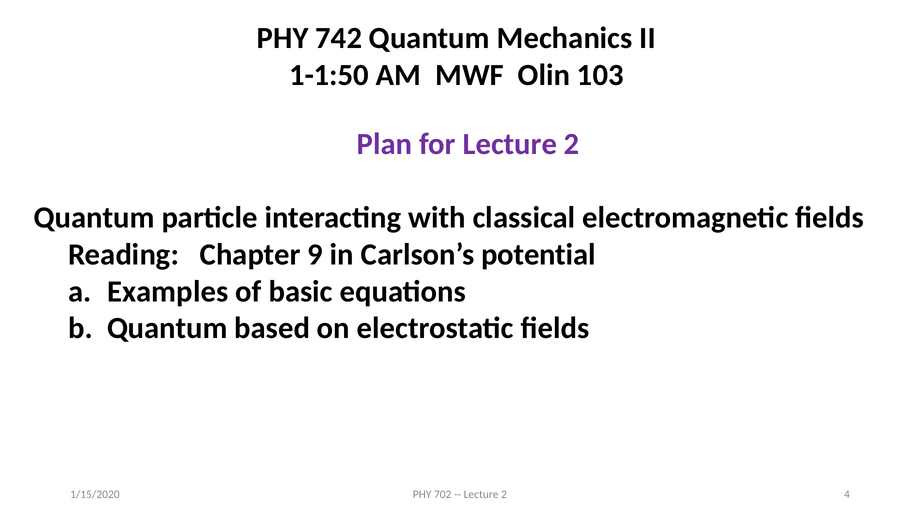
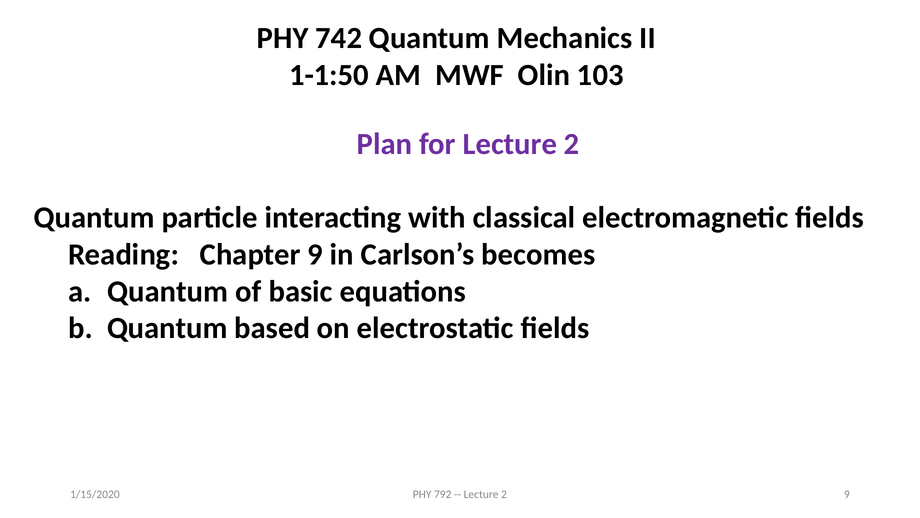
potential: potential -> becomes (538, 254)
Examples: Examples -> Quantum (168, 291)
702: 702 -> 792 (443, 494)
2 4: 4 -> 9 (847, 494)
